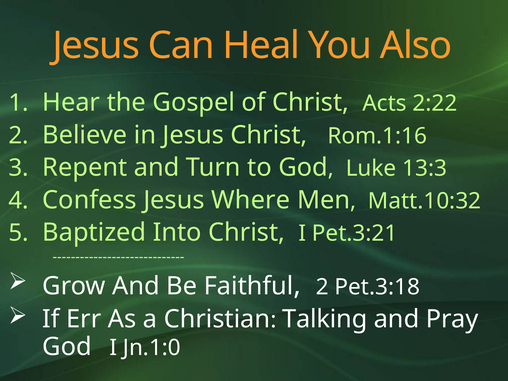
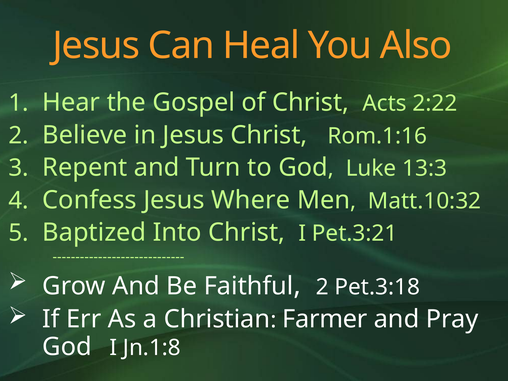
Talking: Talking -> Farmer (325, 319)
Jn.1:0: Jn.1:0 -> Jn.1:8 (152, 348)
